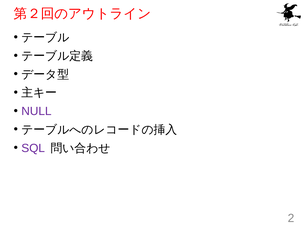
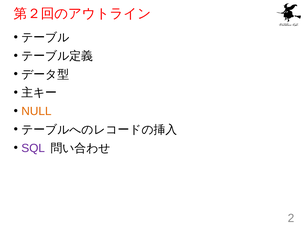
NULL colour: purple -> orange (36, 111)
